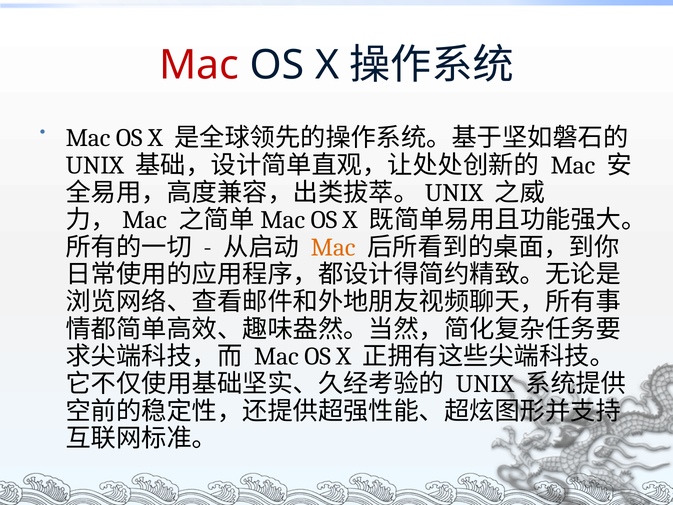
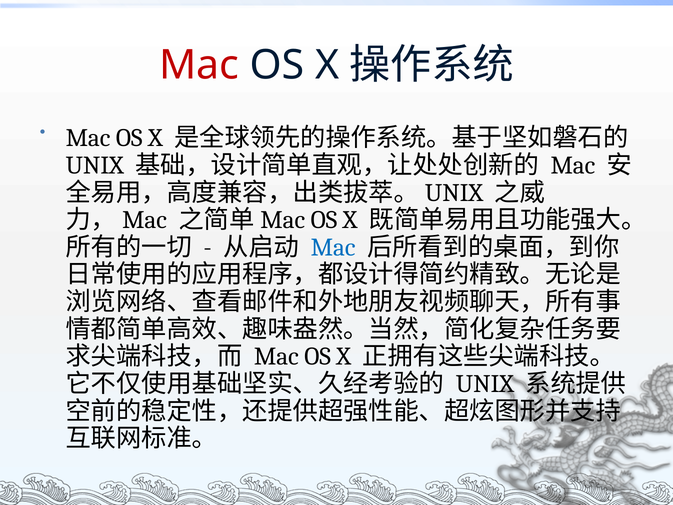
Mac colour: orange -> blue (333, 247)
